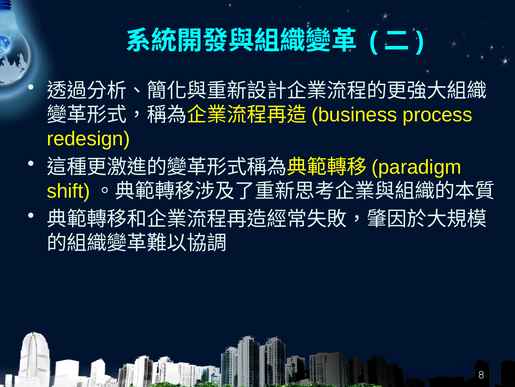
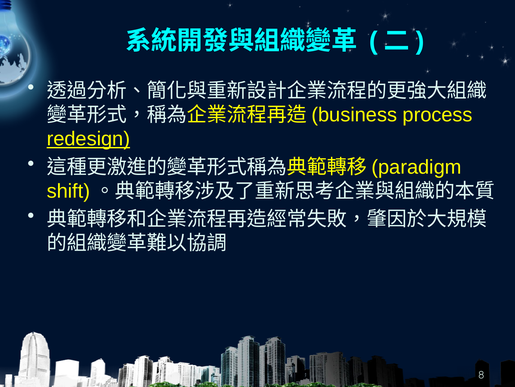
redesign underline: none -> present (88, 139)
